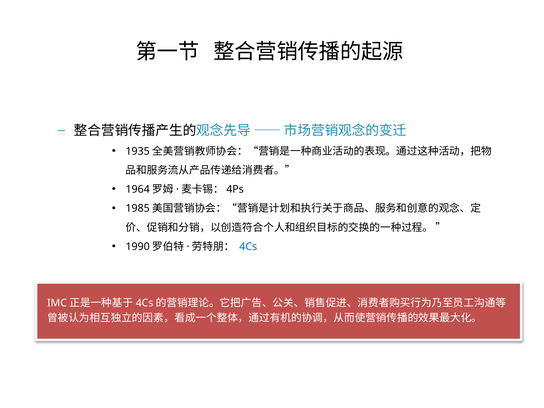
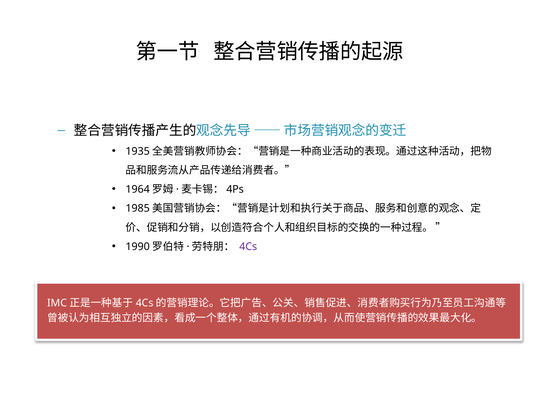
4Cs colour: blue -> purple (248, 247)
